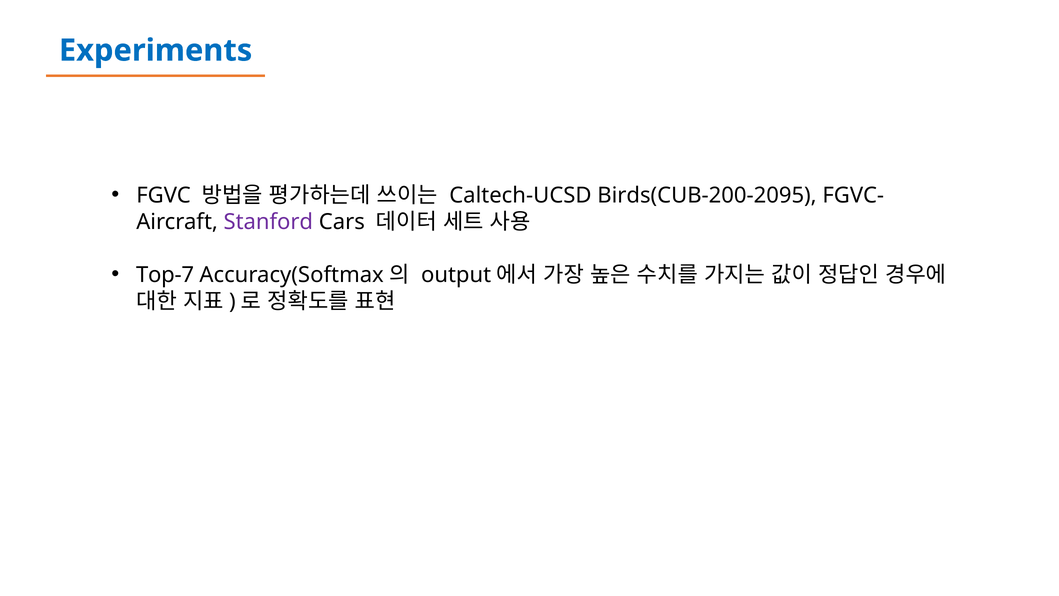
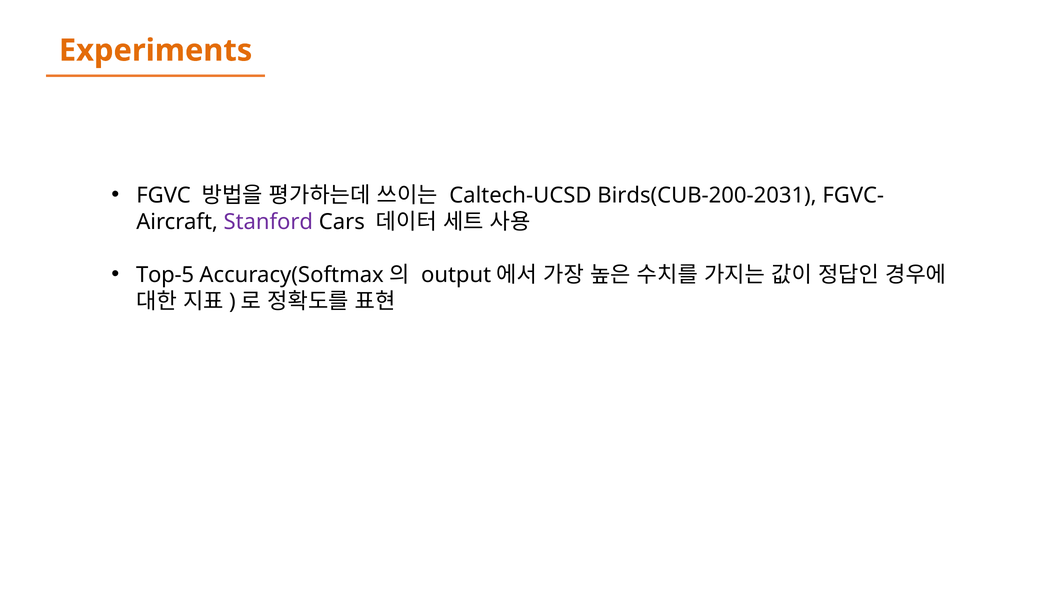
Experiments colour: blue -> orange (156, 50)
Birds(CUB-200-2095: Birds(CUB-200-2095 -> Birds(CUB-200-2031 (707, 195)
Top-7: Top-7 -> Top-5 (165, 275)
